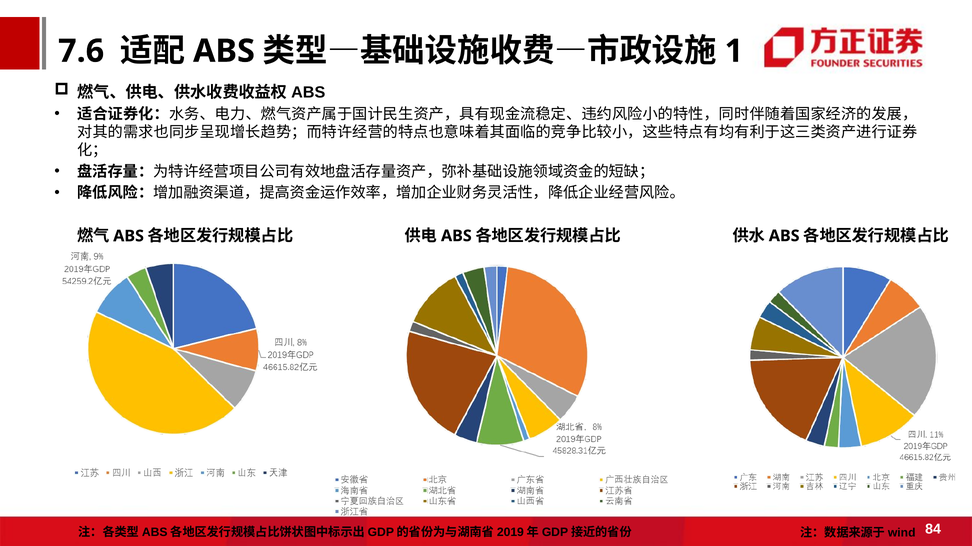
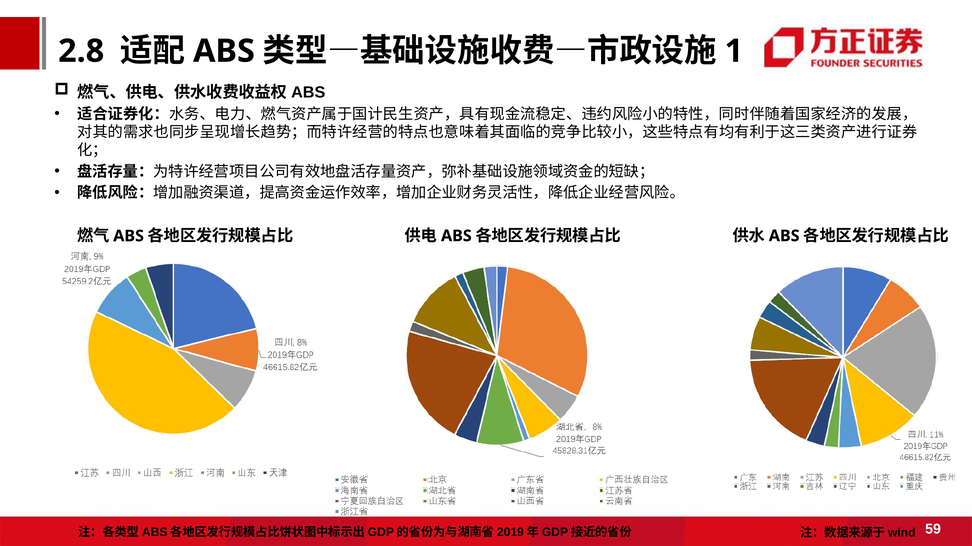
7.6: 7.6 -> 2.8 (81, 51)
84: 84 -> 59 (933, 530)
